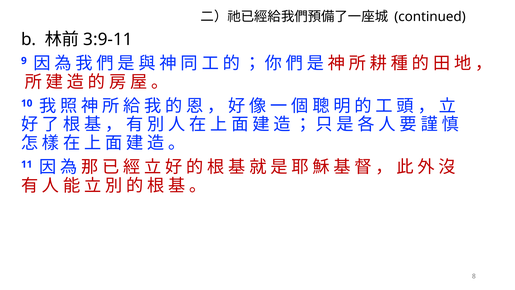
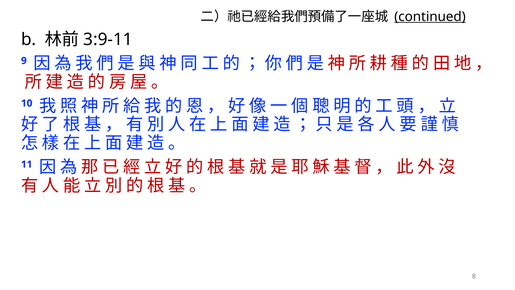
continued underline: none -> present (430, 17)
